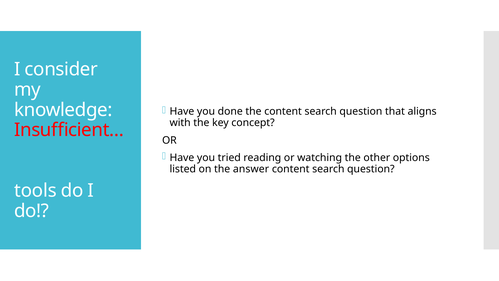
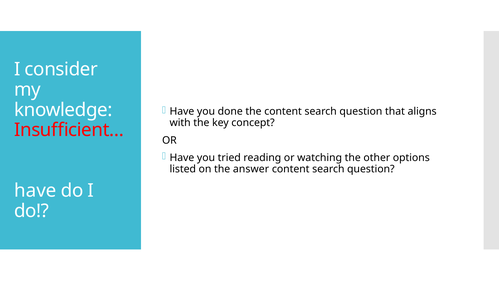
tools: tools -> have (35, 191)
